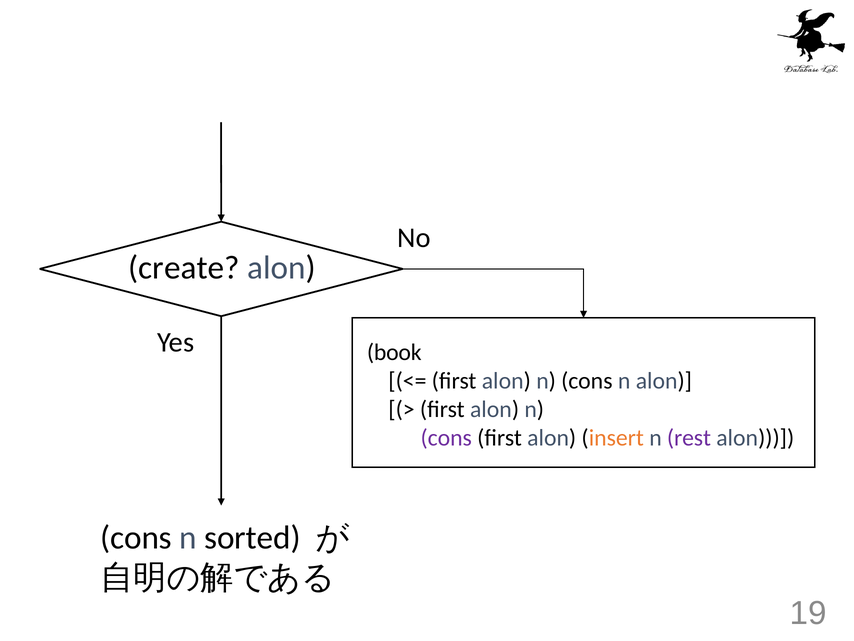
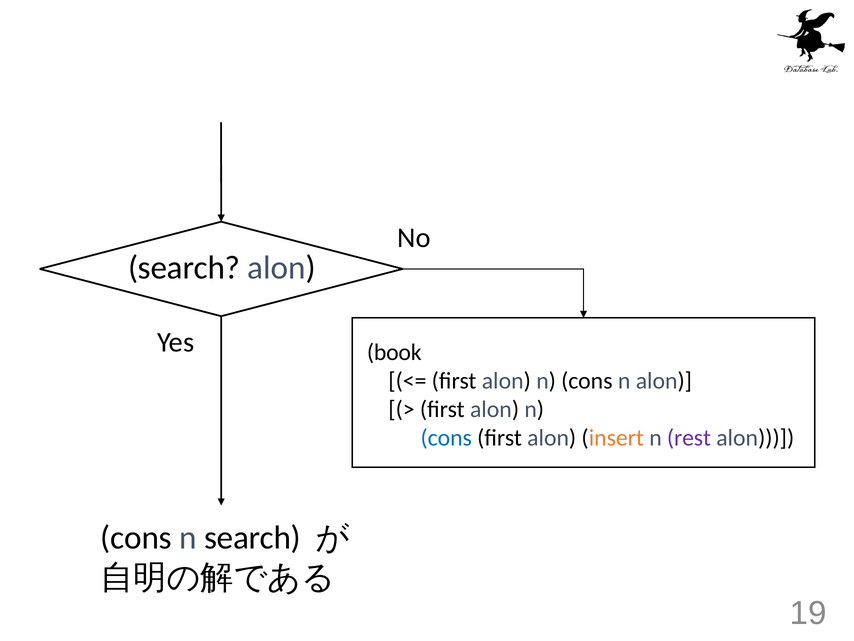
create: create -> search (184, 268)
cons colour: purple -> blue (446, 437)
n sorted: sorted -> search (253, 537)
